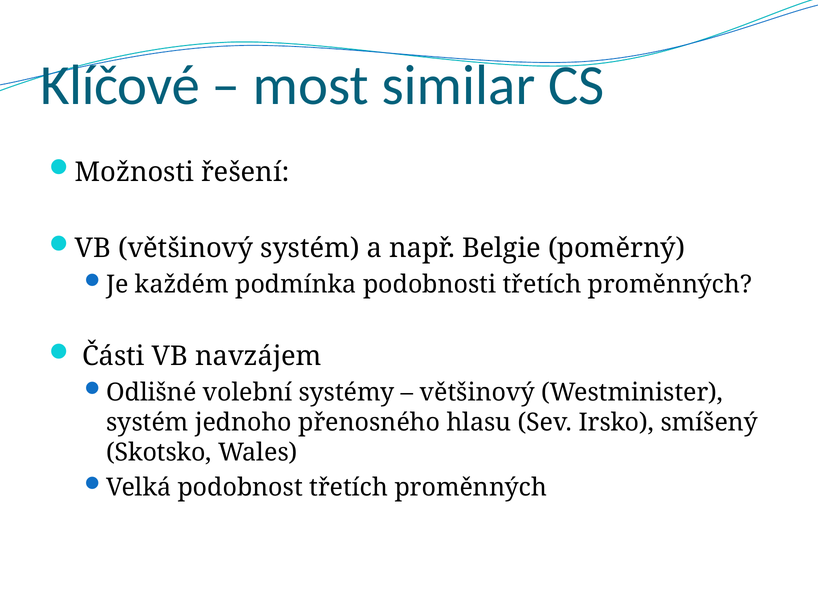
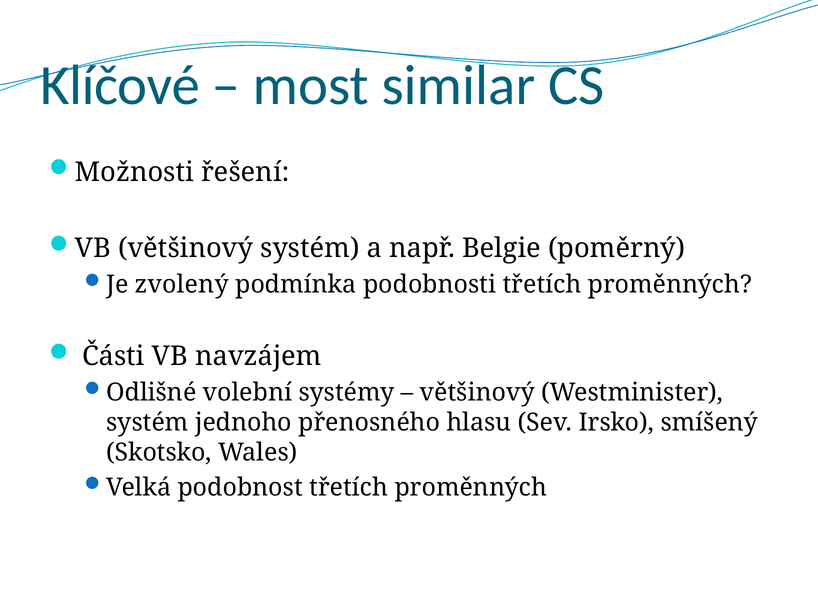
každém: každém -> zvolený (182, 285)
